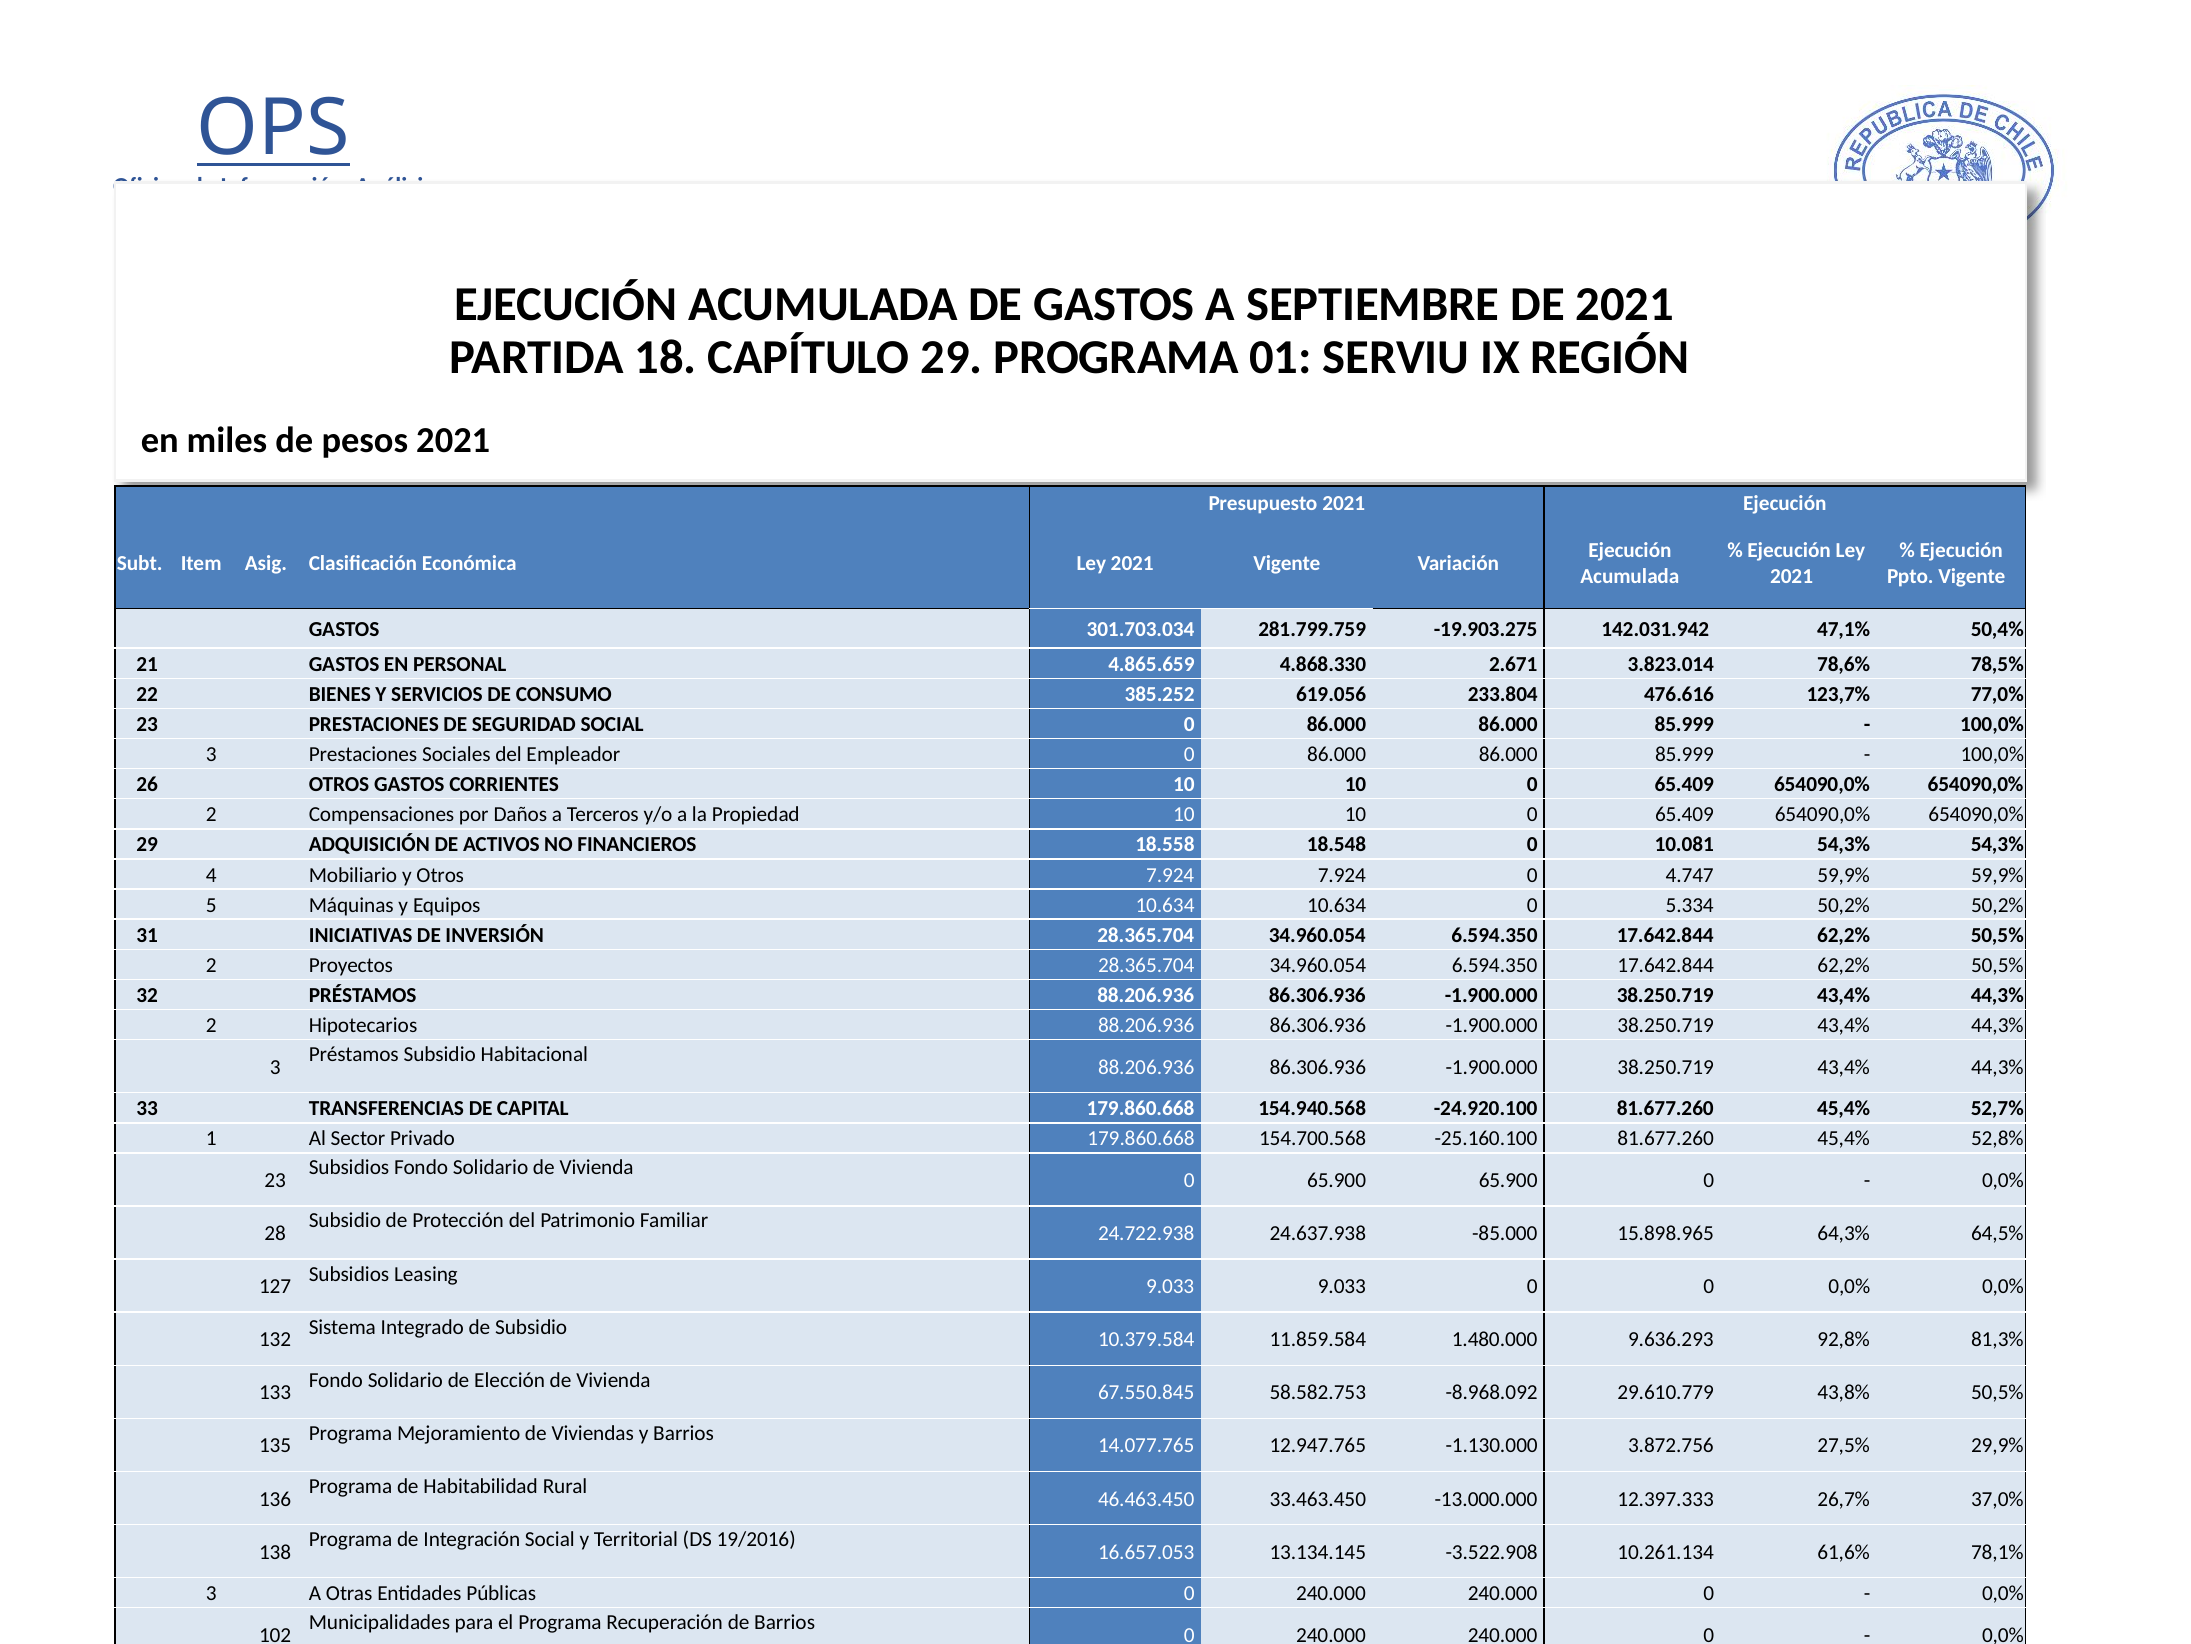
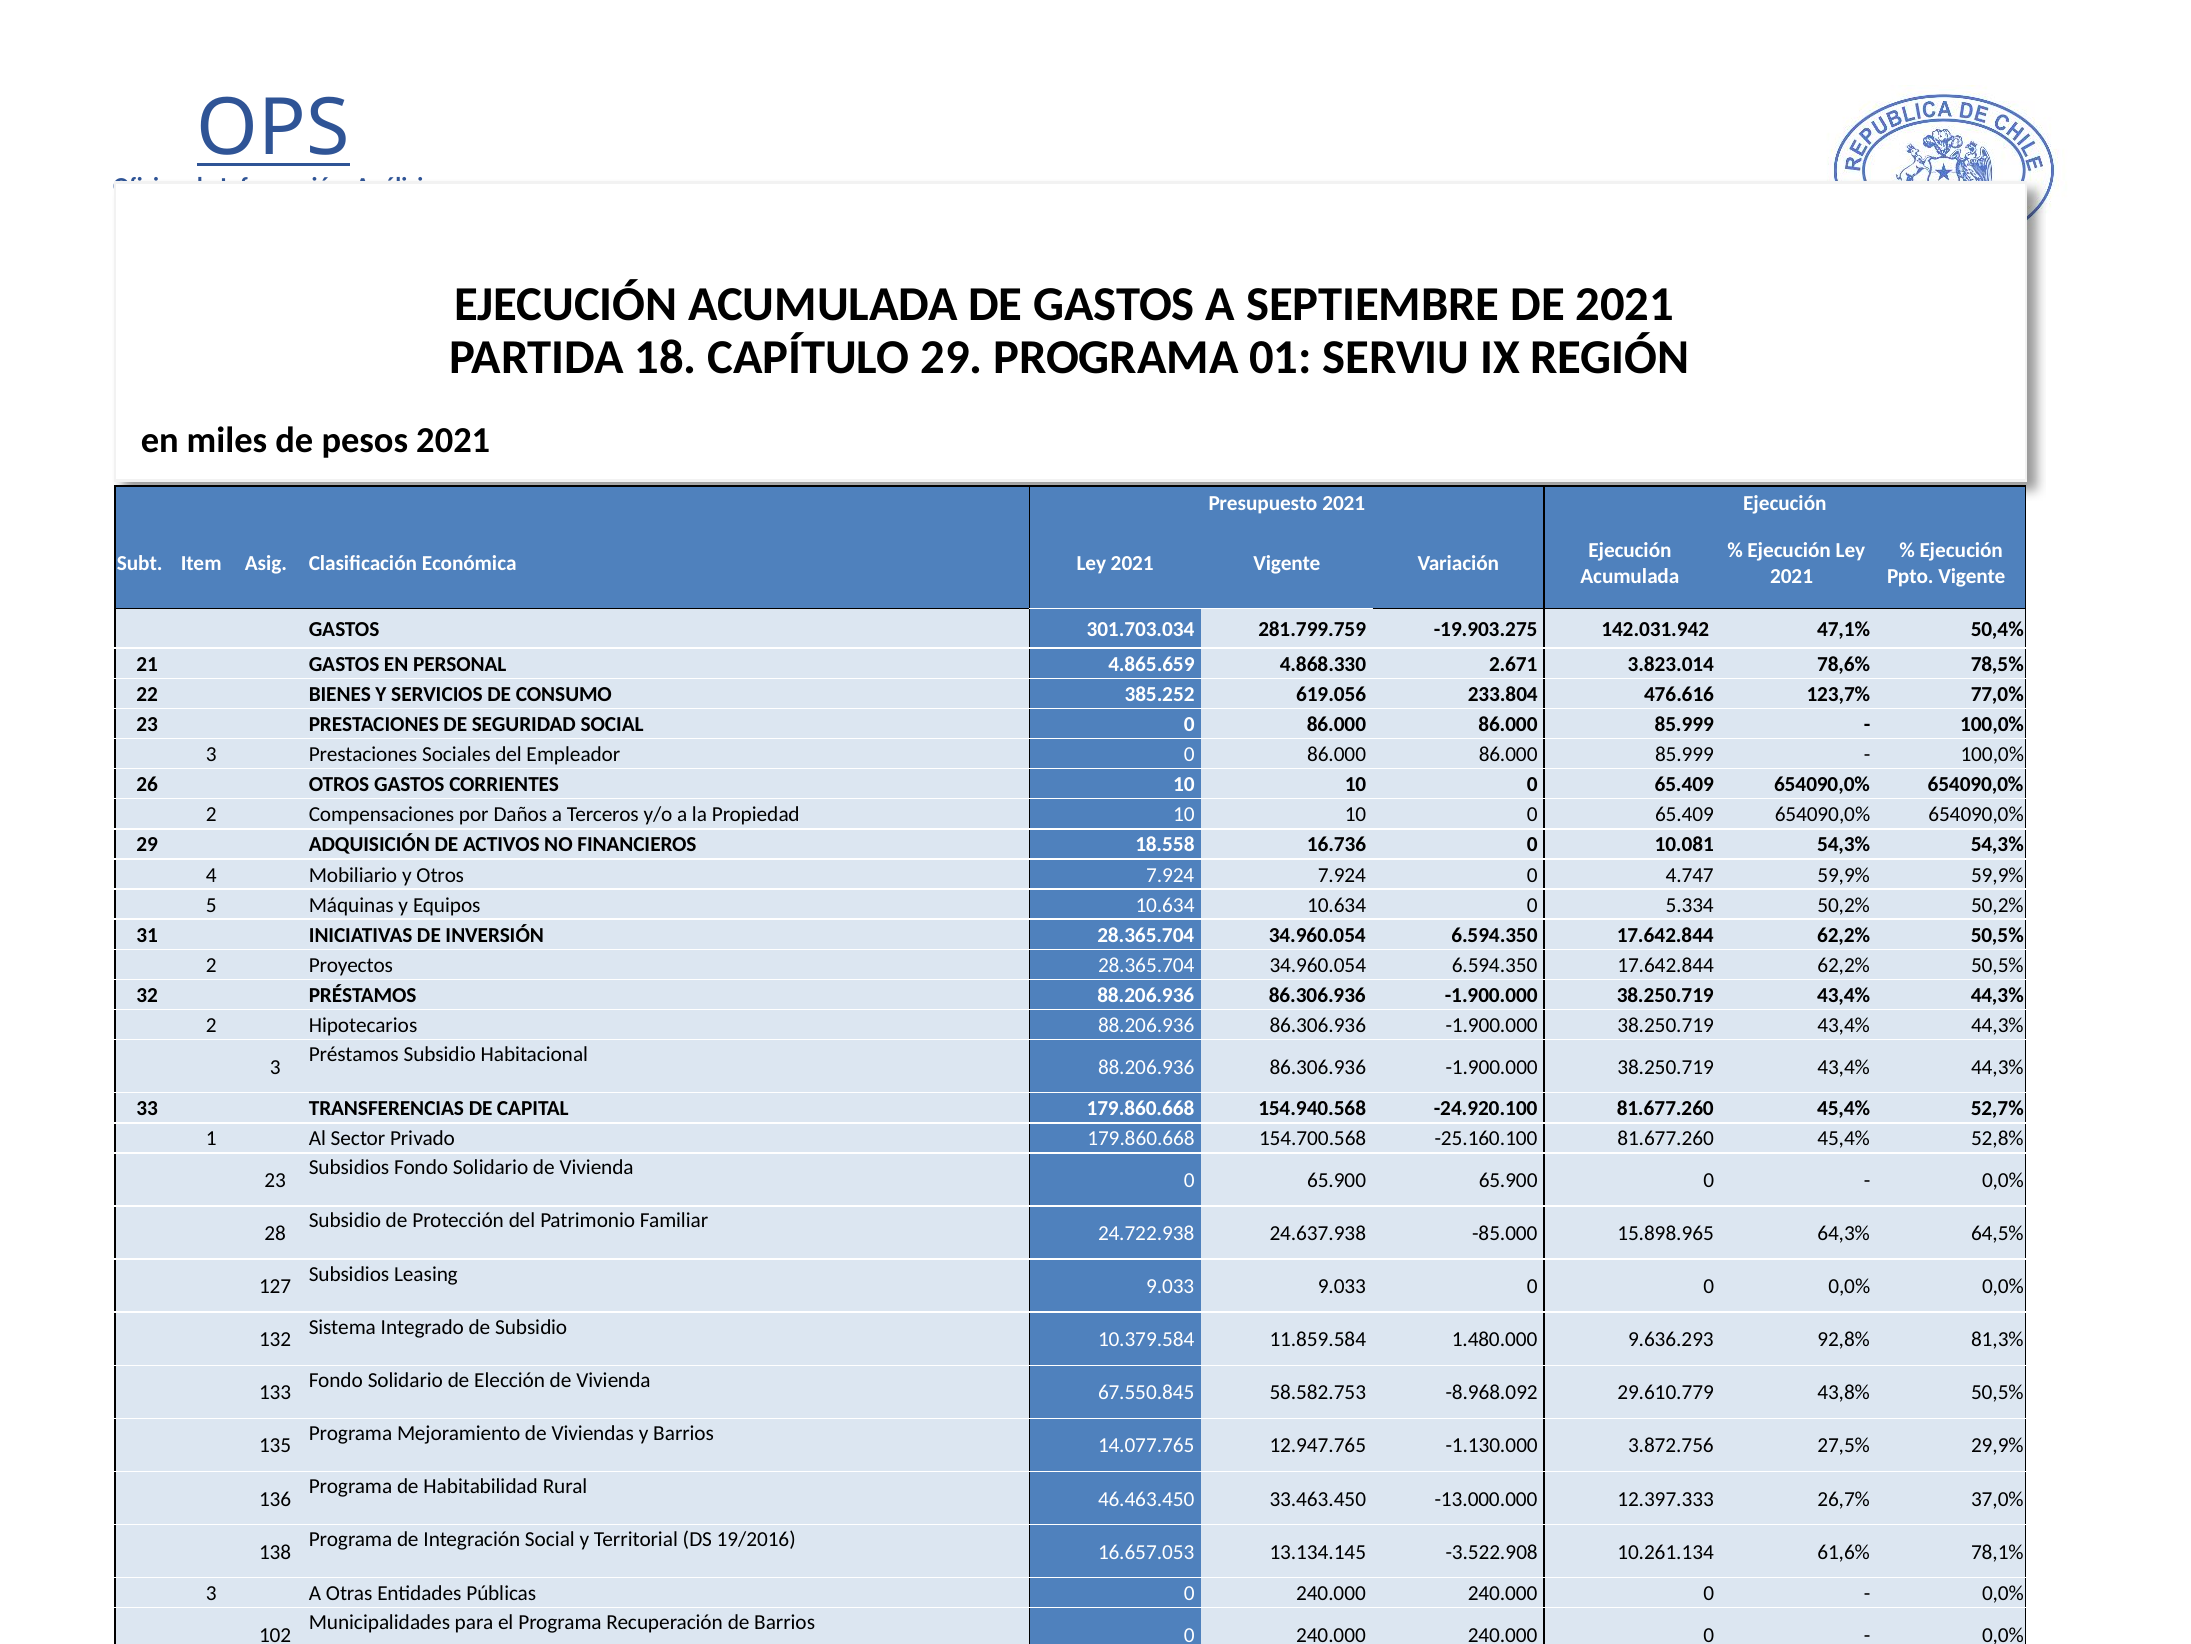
18.548: 18.548 -> 16.736 (1337, 845)
